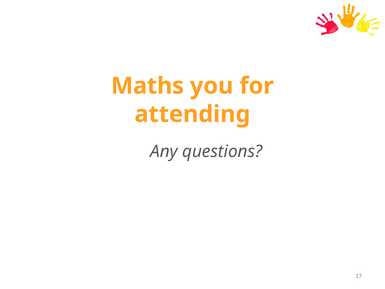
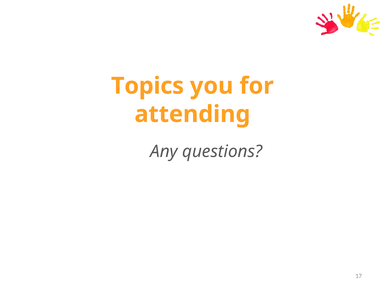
Maths: Maths -> Topics (148, 86)
